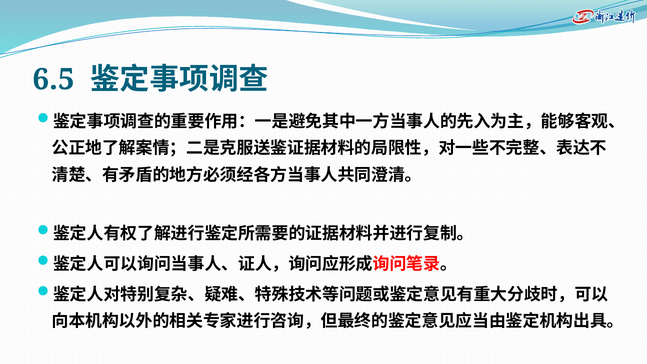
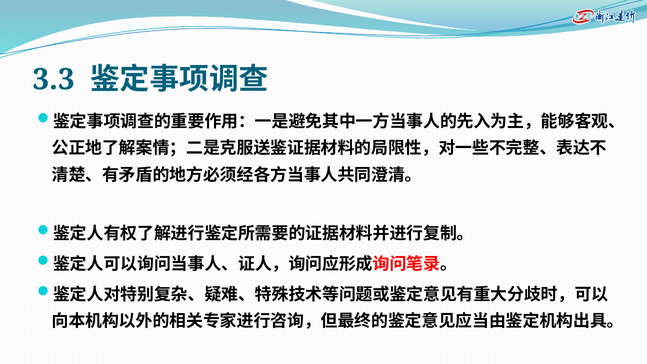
6.5: 6.5 -> 3.3 (53, 79)
